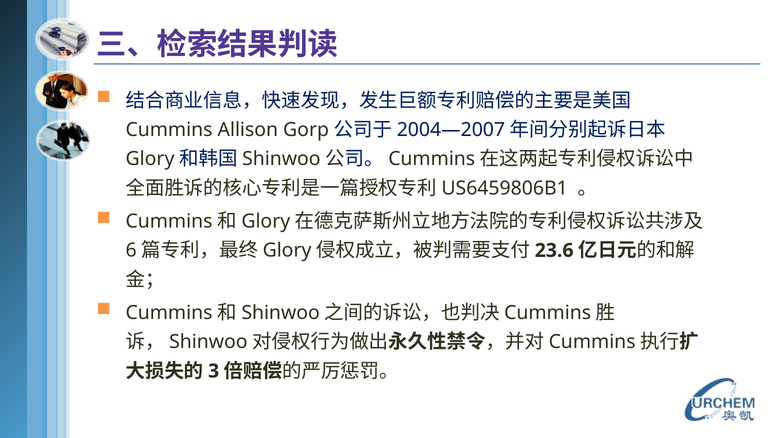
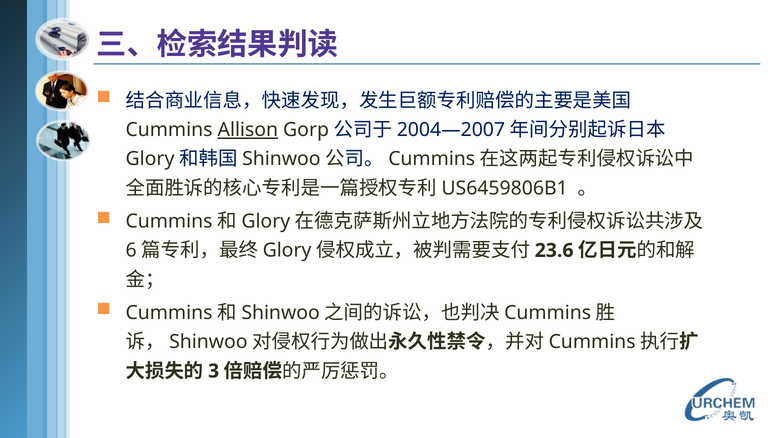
Allison underline: none -> present (248, 130)
